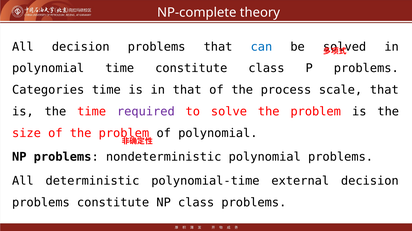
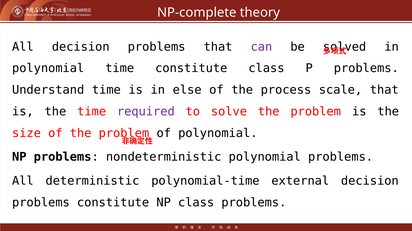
can colour: blue -> purple (261, 47)
Categories: Categories -> Understand (48, 90)
in that: that -> else (187, 90)
